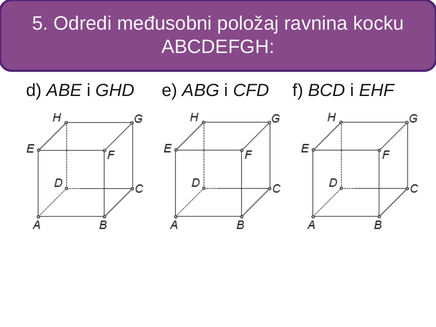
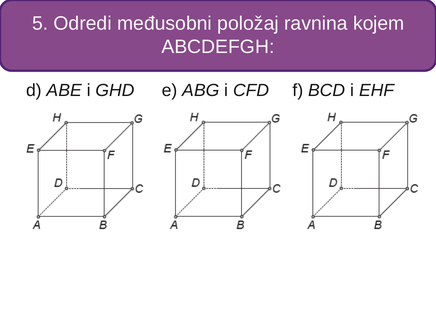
kocku: kocku -> kojem (379, 24)
